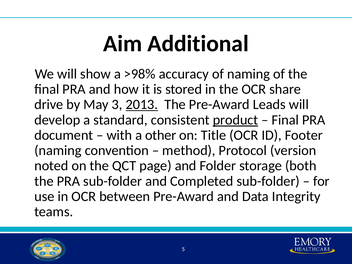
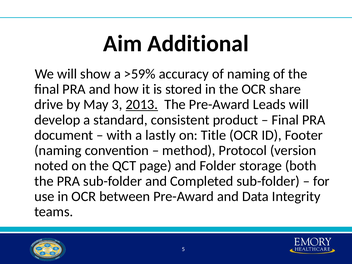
>98%: >98% -> >59% (140, 74)
product underline: present -> none (235, 120)
other: other -> lastly (161, 135)
